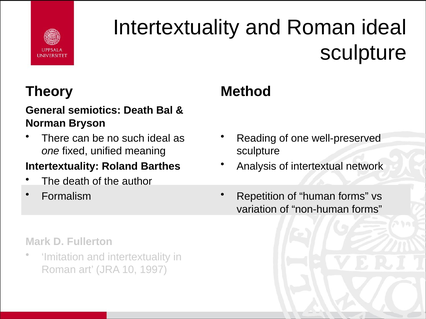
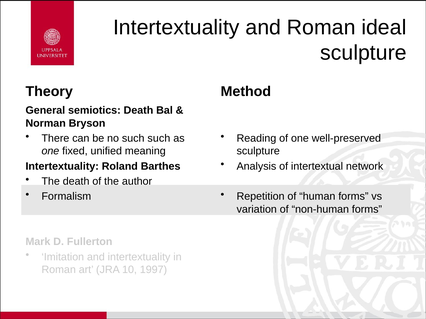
such ideal: ideal -> such (159, 139)
